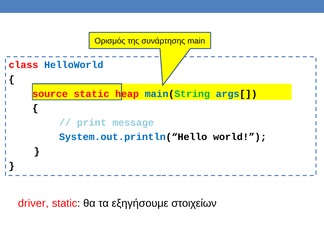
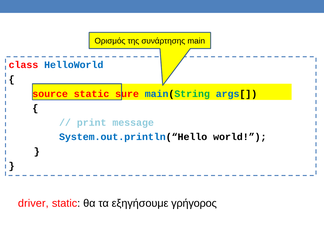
heap: heap -> sure (127, 94)
στοιχείων: στοιχείων -> γρήγορος (194, 203)
